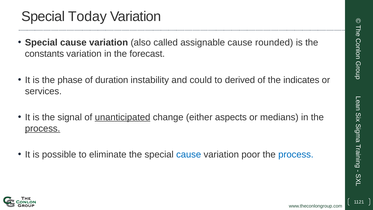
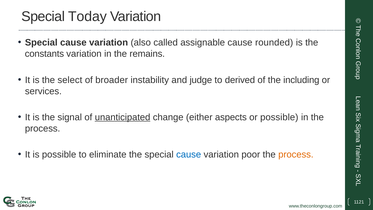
forecast: forecast -> remains (147, 54)
phase: phase -> select (70, 80)
duration: duration -> broader (112, 80)
could: could -> judge (201, 80)
indicates: indicates -> including (301, 80)
or medians: medians -> possible (279, 117)
process underline: present -> none (43, 128)
process colour: blue -> orange (296, 154)
